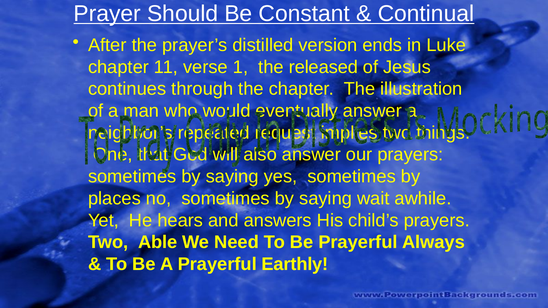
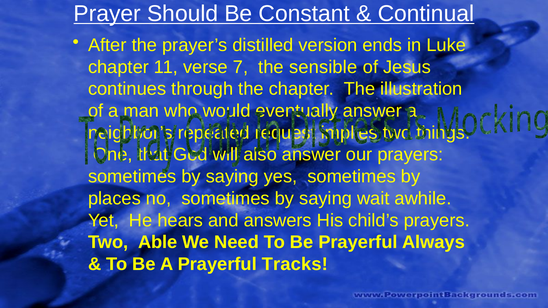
1: 1 -> 7 (241, 67)
released: released -> sensible (323, 67)
Earthly: Earthly -> Tracks (295, 264)
